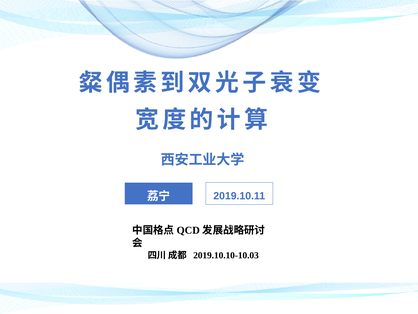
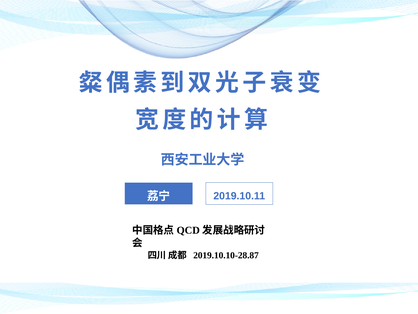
2019.10.10-10.03: 2019.10.10-10.03 -> 2019.10.10-28.87 (226, 255)
